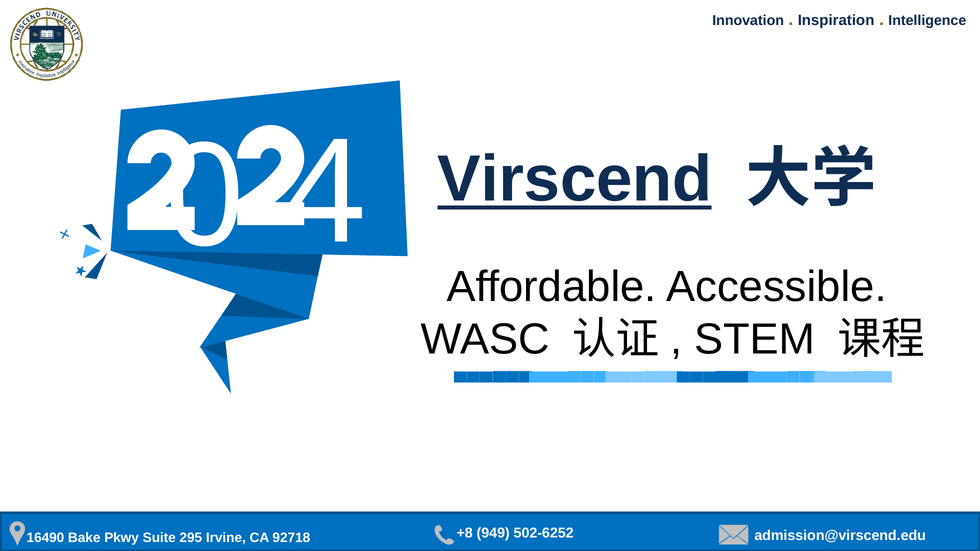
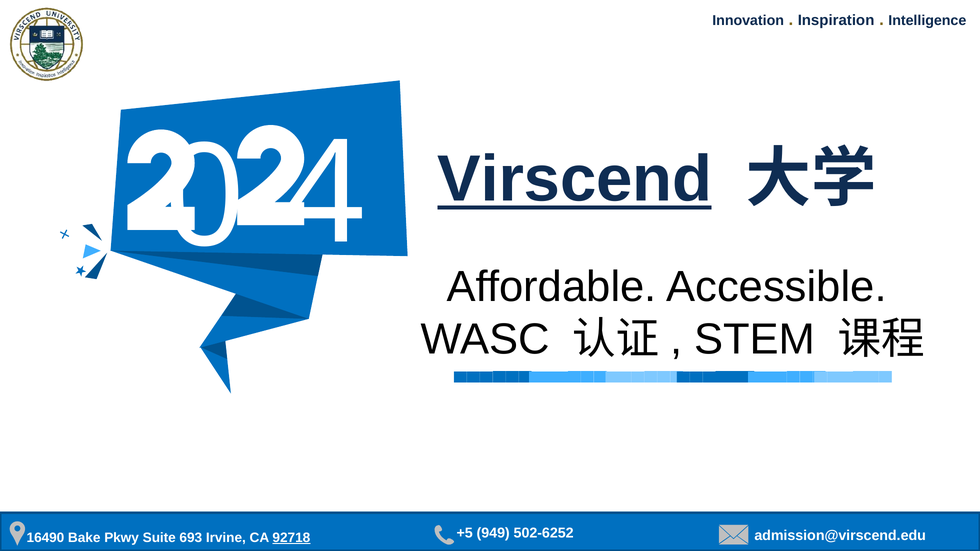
+8: +8 -> +5 (465, 533)
295: 295 -> 693 (191, 538)
92718 underline: none -> present (291, 538)
